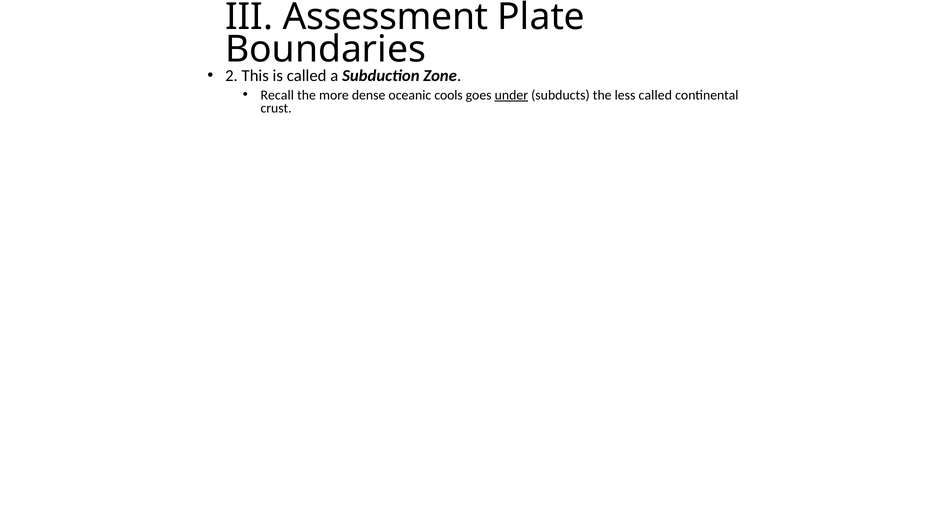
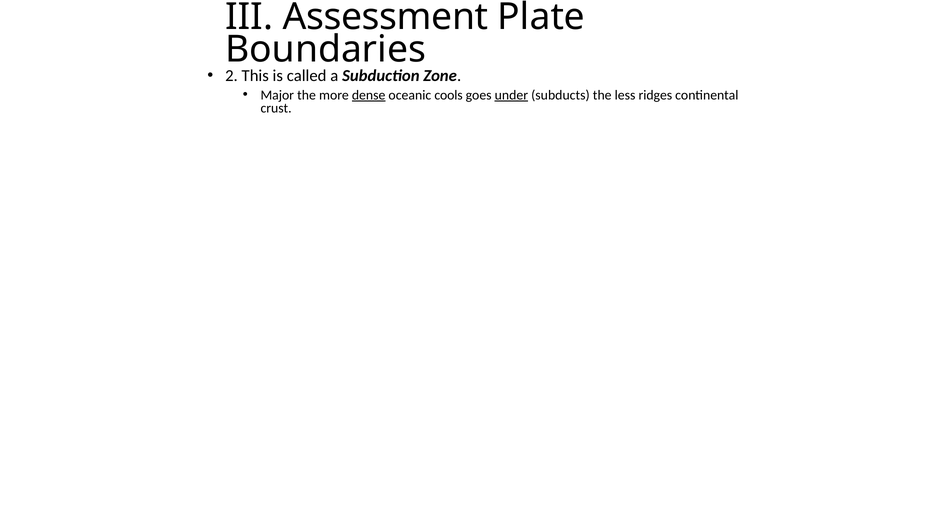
Recall: Recall -> Major (277, 95)
dense underline: none -> present (369, 95)
less called: called -> ridges (655, 95)
